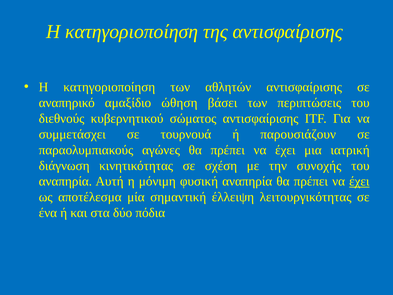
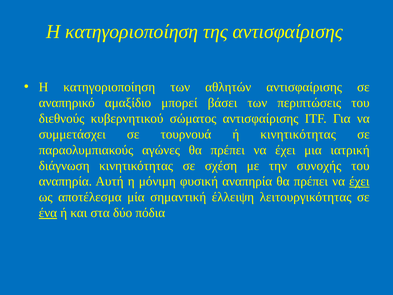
ώθηση: ώθηση -> μπορεί (179, 103)
ή παρουσιάζουν: παρουσιάζουν -> κινητικότητας (298, 134)
ένα underline: none -> present (48, 213)
